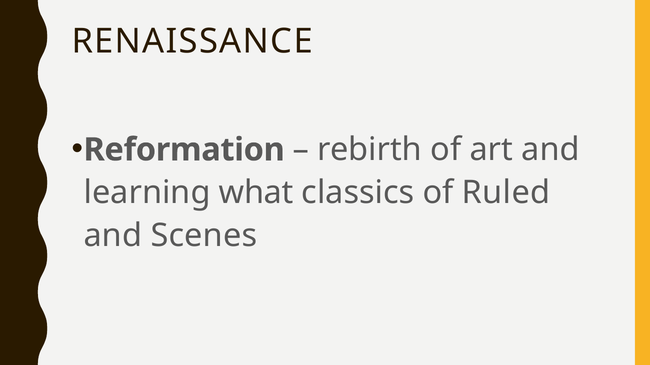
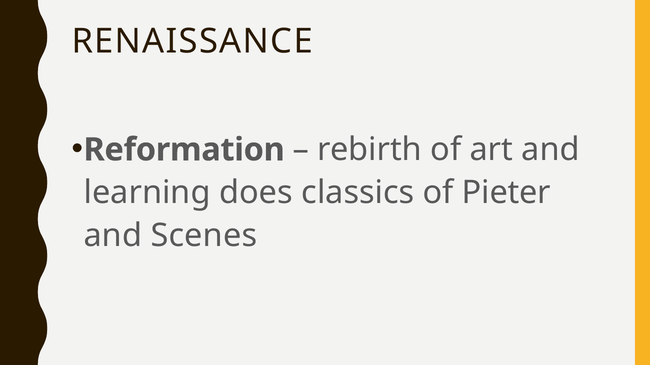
what: what -> does (256, 193)
Ruled: Ruled -> Pieter (506, 193)
